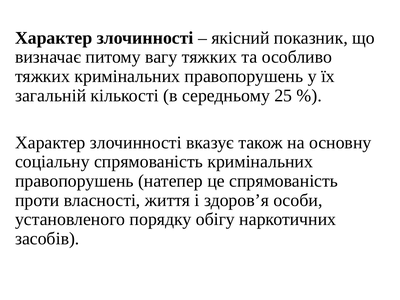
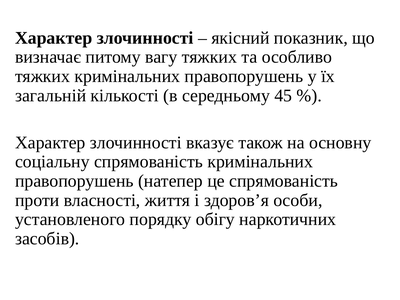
25: 25 -> 45 (283, 96)
